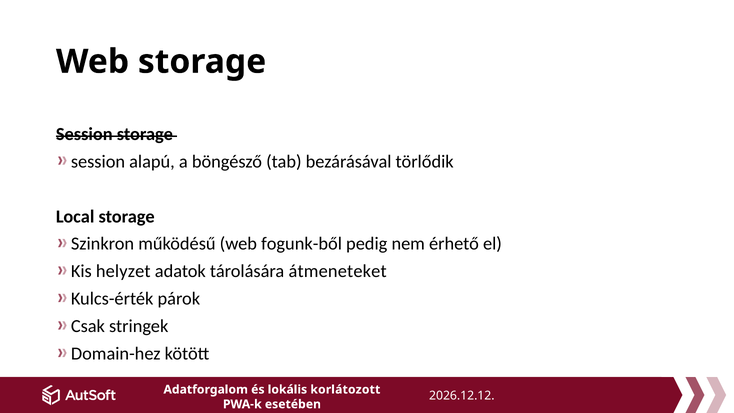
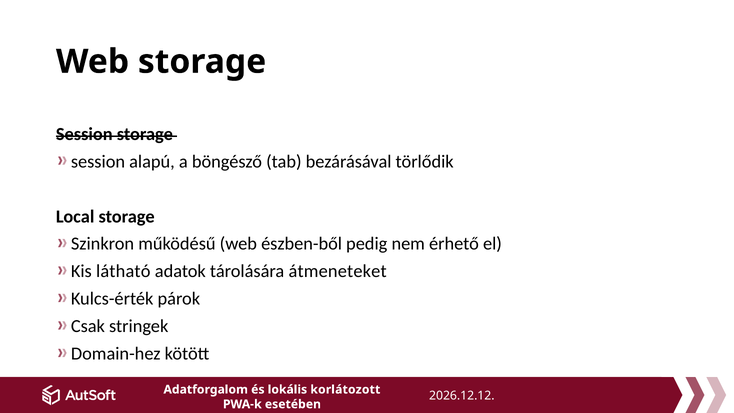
fogunk-ből: fogunk-ből -> észben-ből (302, 244)
helyzet: helyzet -> látható (123, 271)
